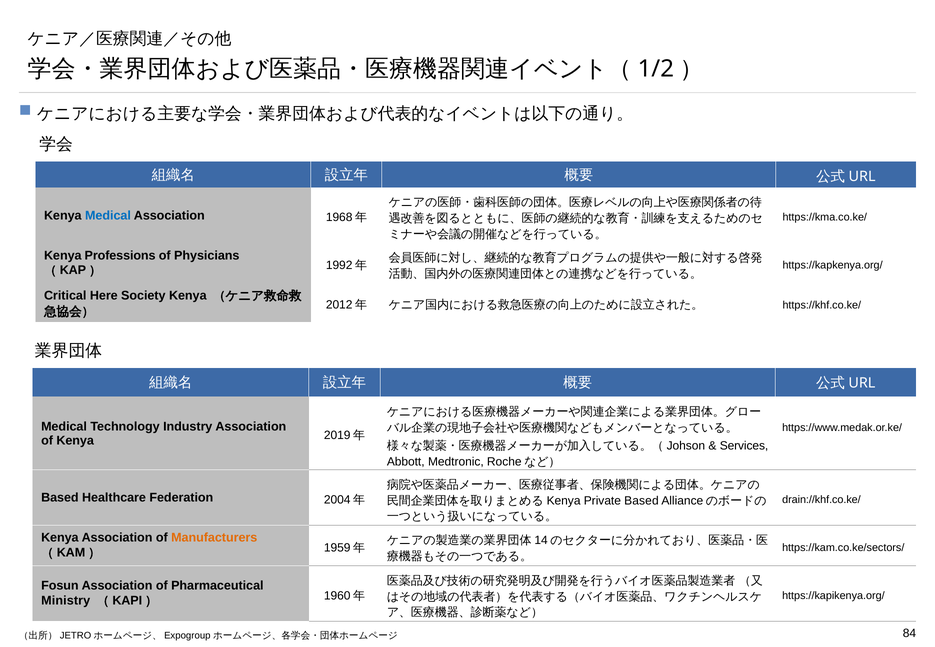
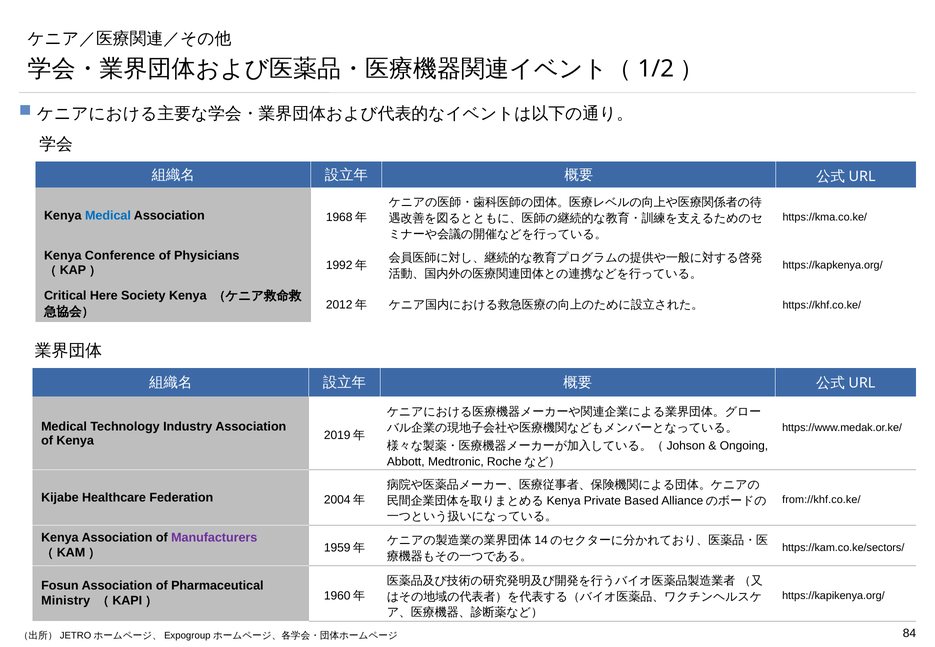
Professions: Professions -> Conference (120, 256)
Services: Services -> Ongoing (744, 446)
Based: Based -> Kijabe (60, 498)
drain://khf.co.ke/: drain://khf.co.ke/ -> from://khf.co.ke/ (821, 500)
Manufacturers colour: orange -> purple (214, 538)
